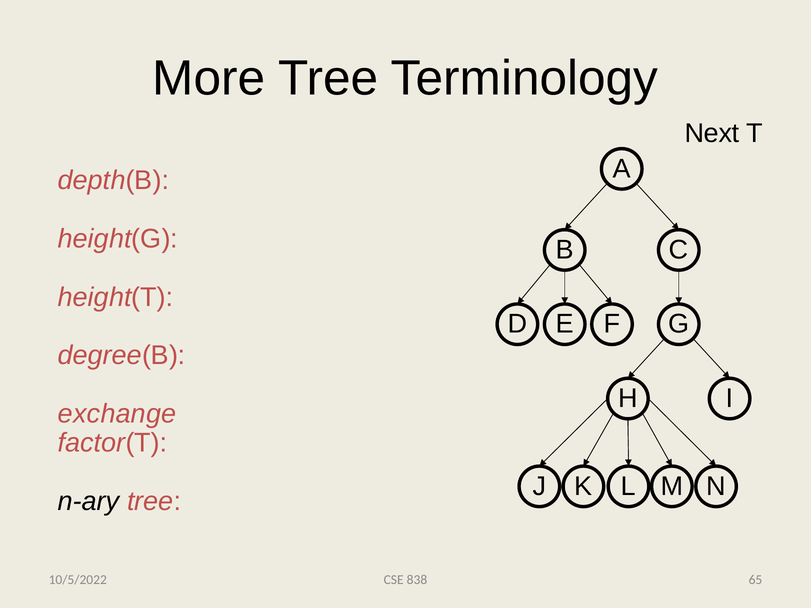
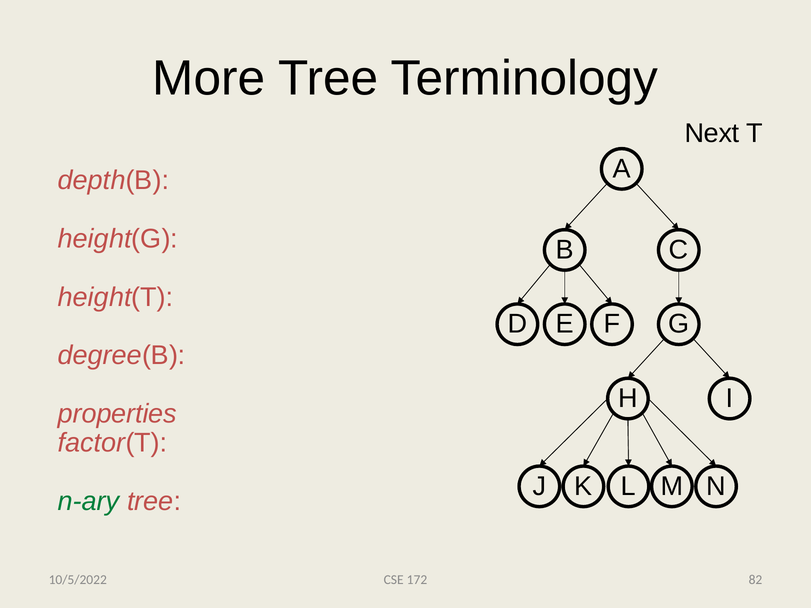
exchange: exchange -> properties (117, 414)
n-ary colour: black -> green (89, 502)
838: 838 -> 172 (417, 580)
65: 65 -> 82 (755, 580)
